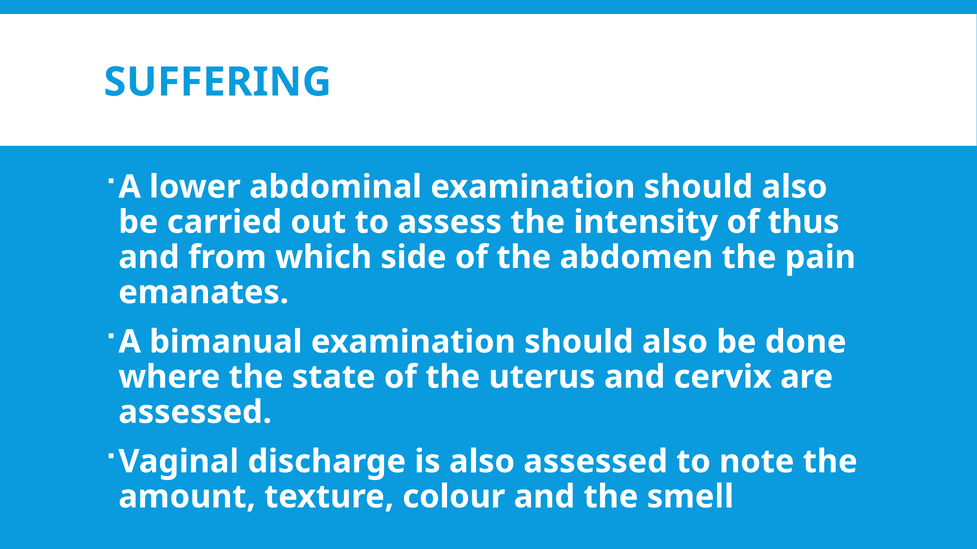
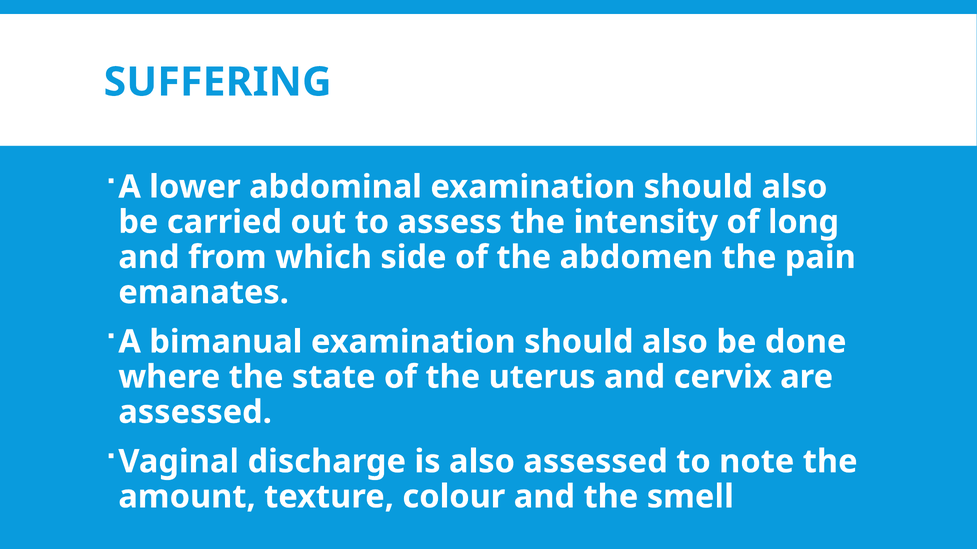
thus: thus -> long (803, 222)
